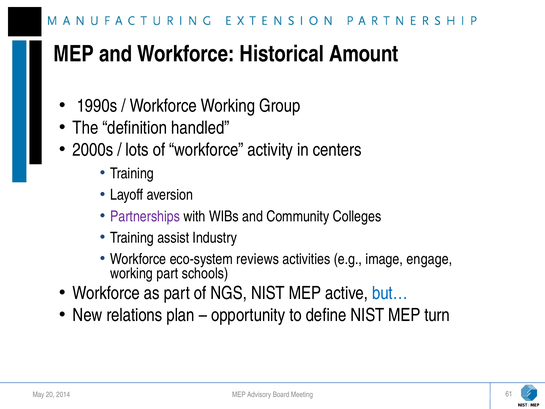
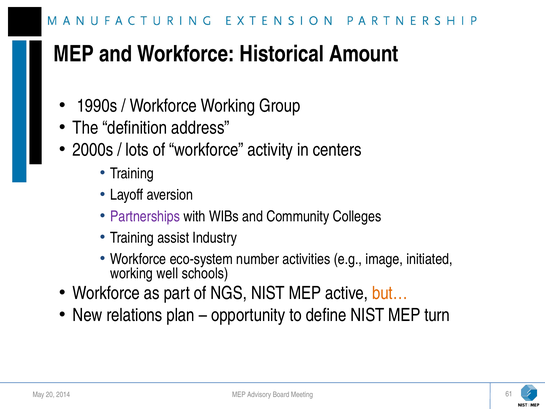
handled: handled -> address (200, 128)
reviews: reviews -> number (258, 259)
engage: engage -> initiated (430, 259)
working part: part -> well (167, 273)
but… colour: blue -> orange (390, 293)
